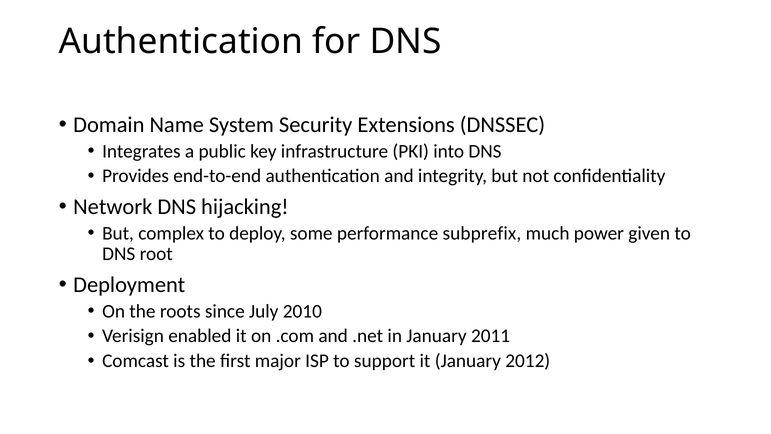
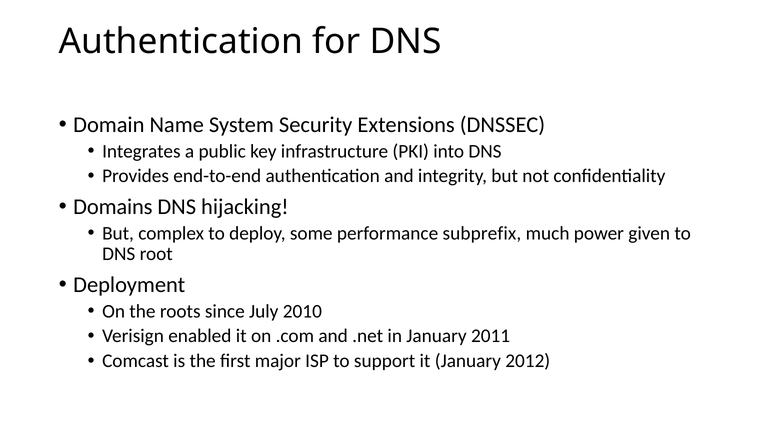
Network: Network -> Domains (113, 207)
